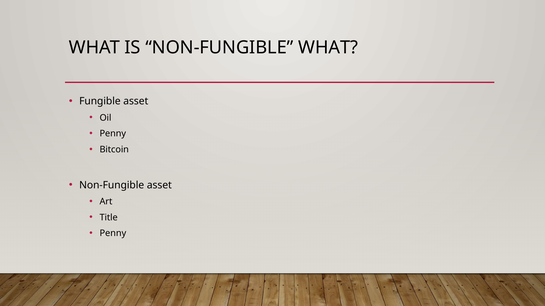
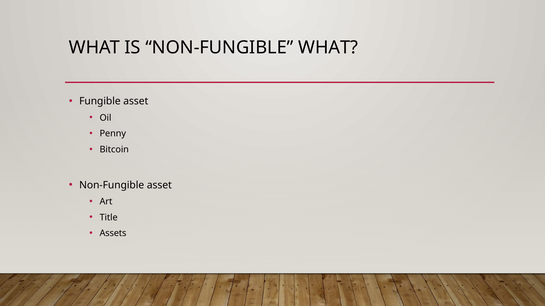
Penny: Penny -> Assets (113, 234)
